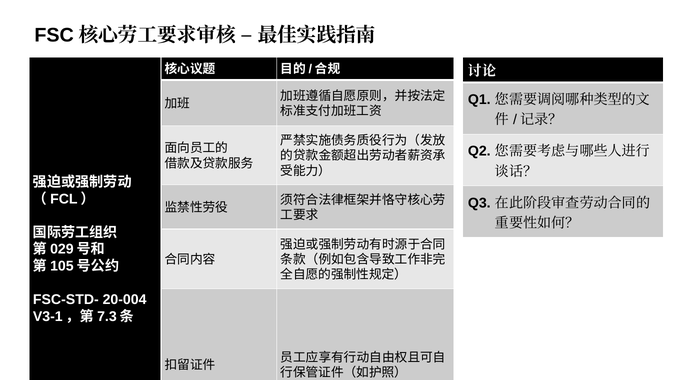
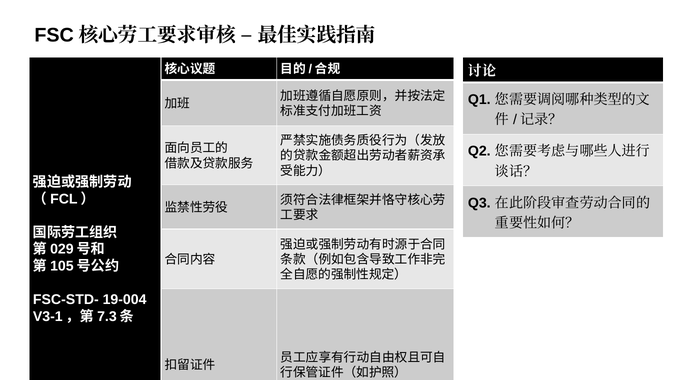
20-004: 20-004 -> 19-004 (125, 300)
